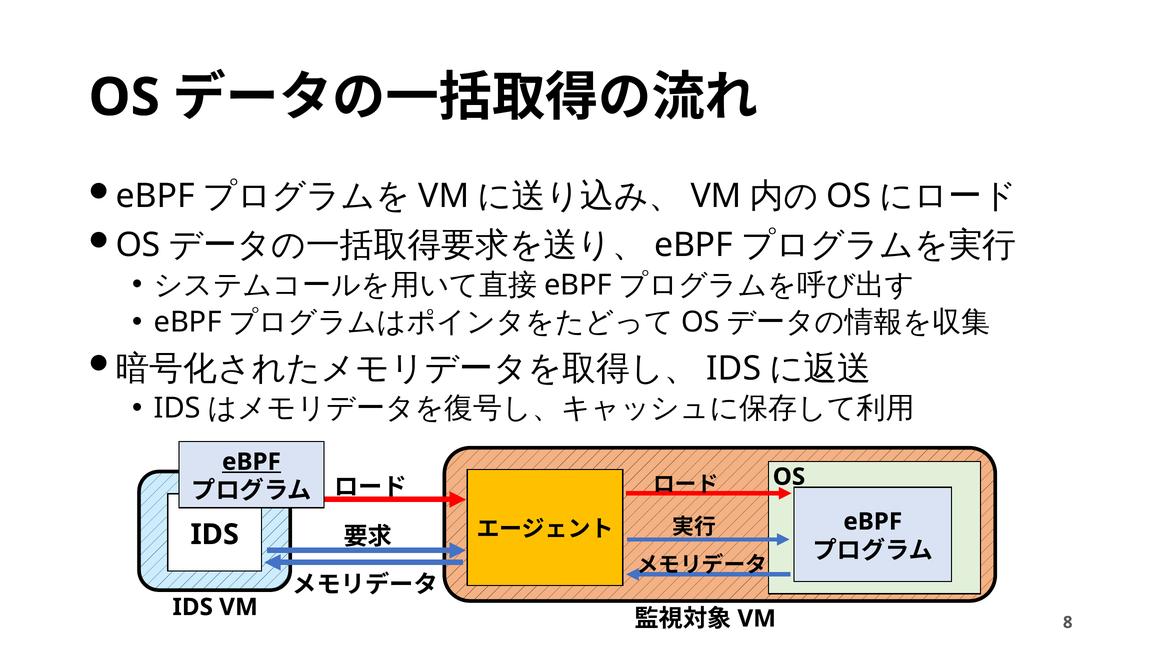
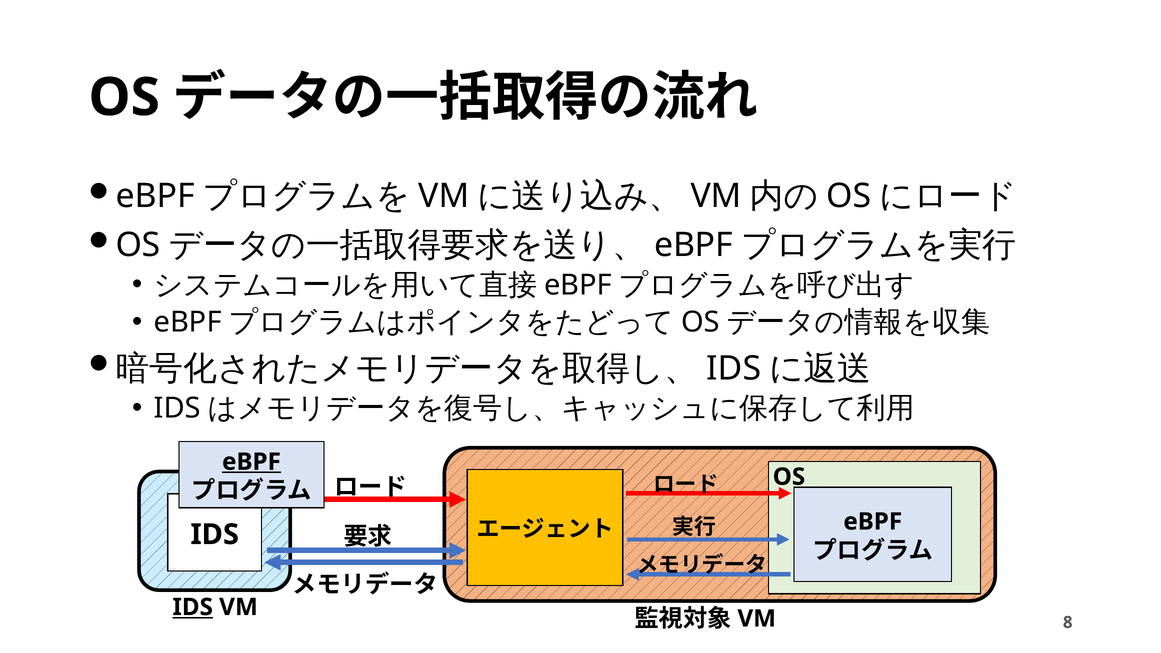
IDS underline: none -> present (193, 607)
